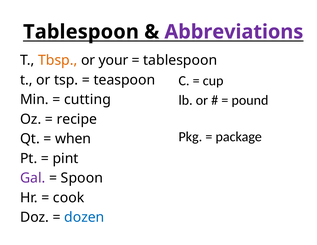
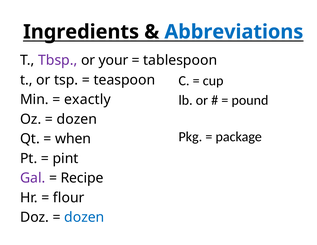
Tablespoon: Tablespoon -> Ingredients (81, 32)
Abbreviations colour: purple -> blue (234, 32)
Tbsp colour: orange -> purple (58, 60)
cutting: cutting -> exactly (87, 99)
recipe: recipe -> dozen (77, 119)
Spoon: Spoon -> Recipe (82, 178)
cook: cook -> flour (69, 198)
